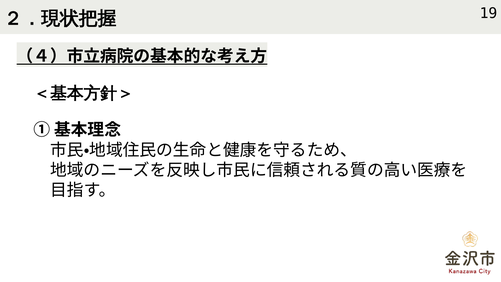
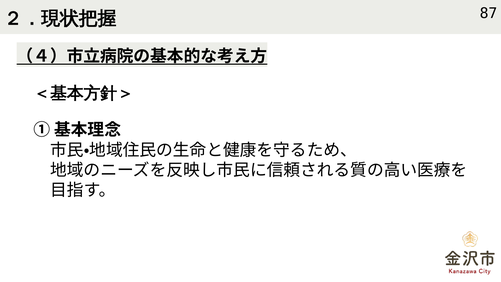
19: 19 -> 87 (489, 13)
